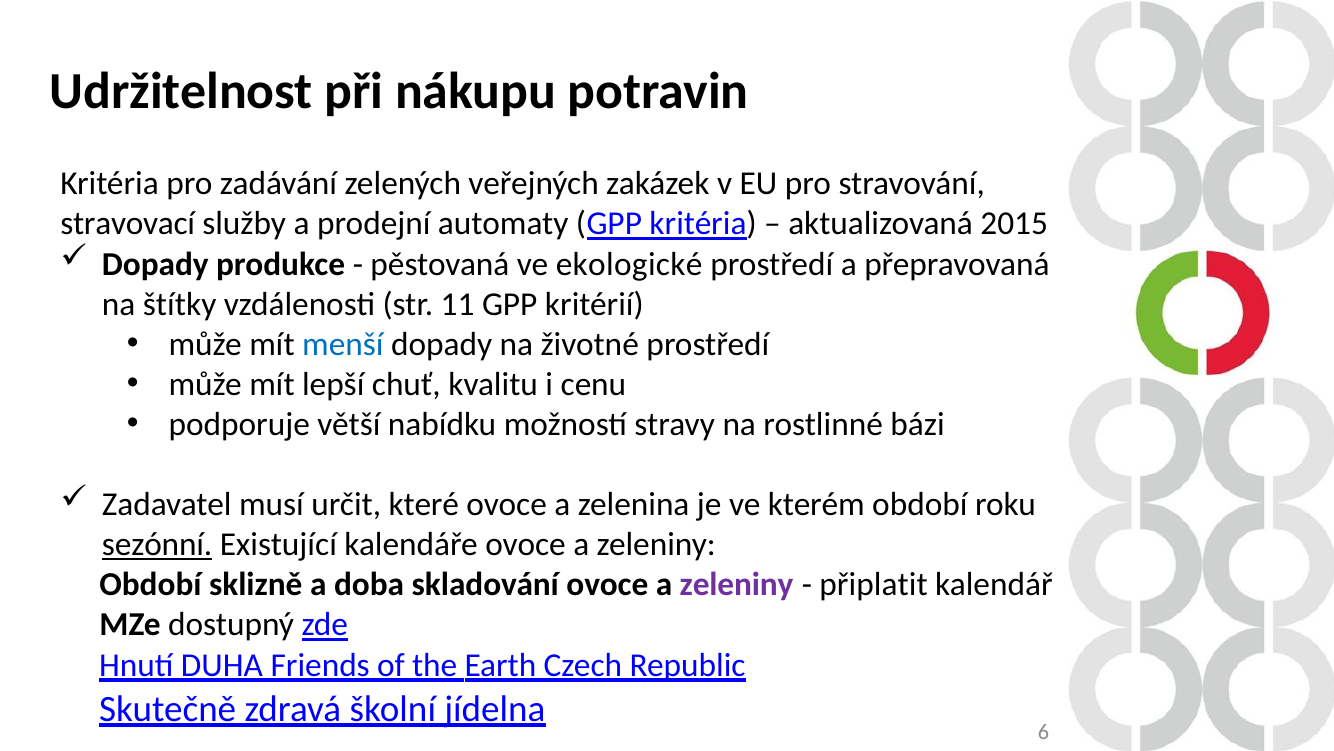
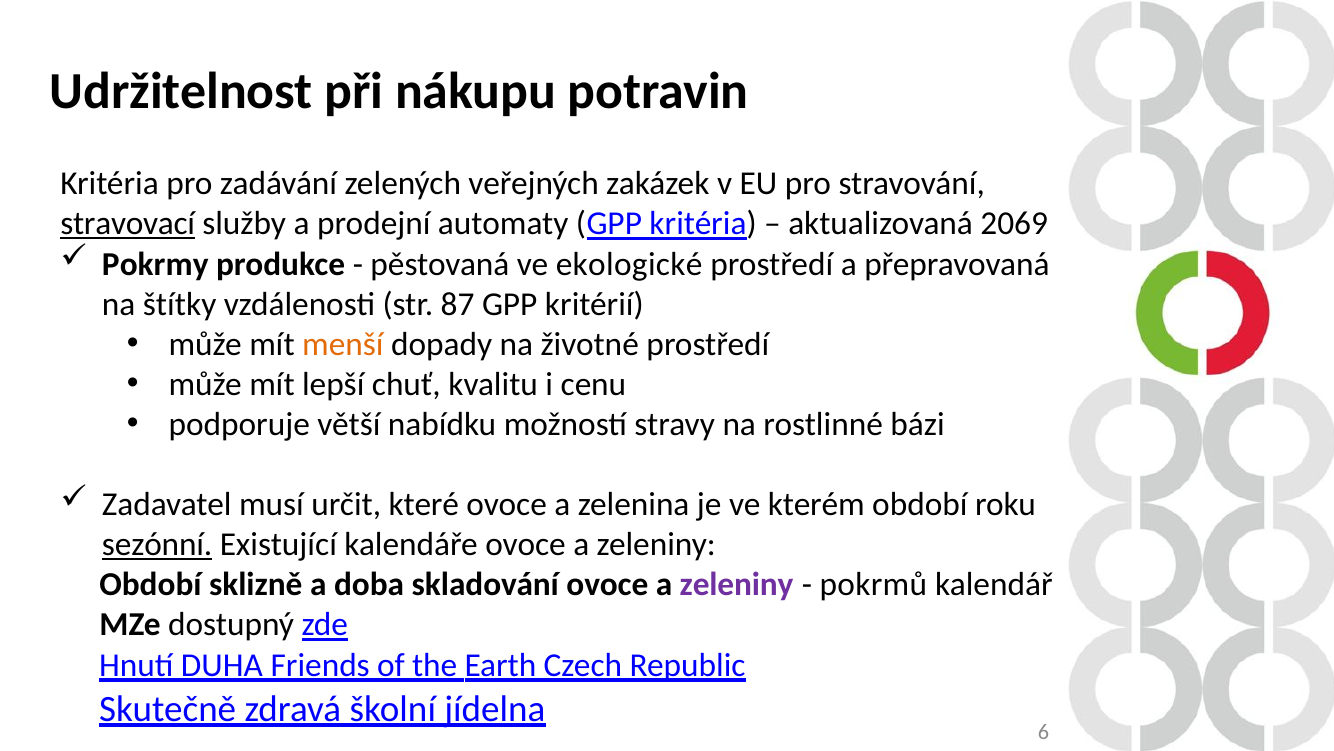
stravovací underline: none -> present (128, 223)
2015: 2015 -> 2069 (1014, 223)
Dopady: Dopady -> Pokrmy (155, 264)
11: 11 -> 87 (458, 304)
menší colour: blue -> orange (343, 344)
připlatit: připlatit -> pokrmů (873, 584)
